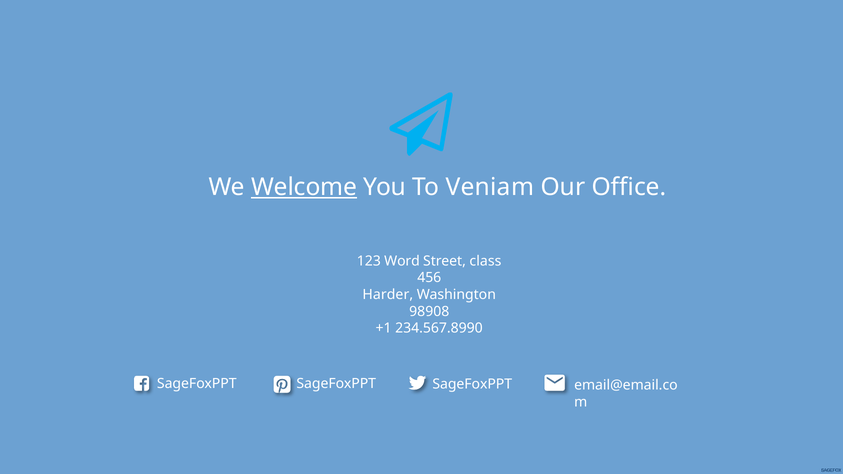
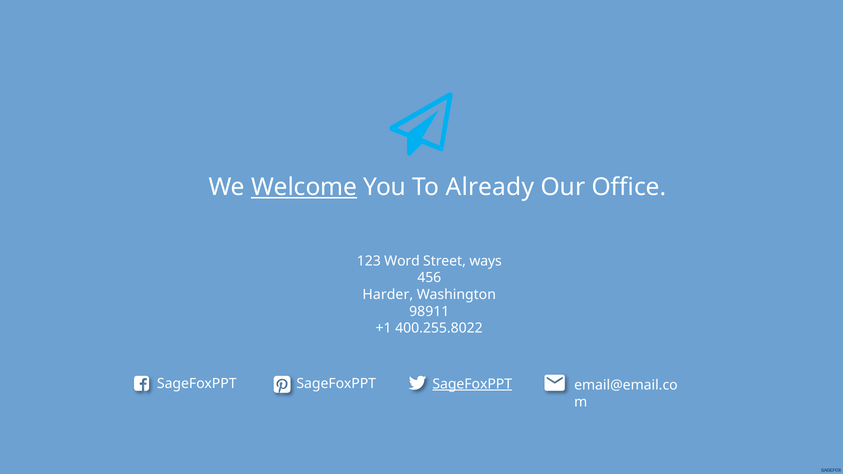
Veniam: Veniam -> Already (490, 187)
class: class -> ways (486, 261)
98908: 98908 -> 98911 (429, 312)
234.567.8990: 234.567.8990 -> 400.255.8022 (439, 328)
SageFoxPPT underline: none -> present (472, 384)
